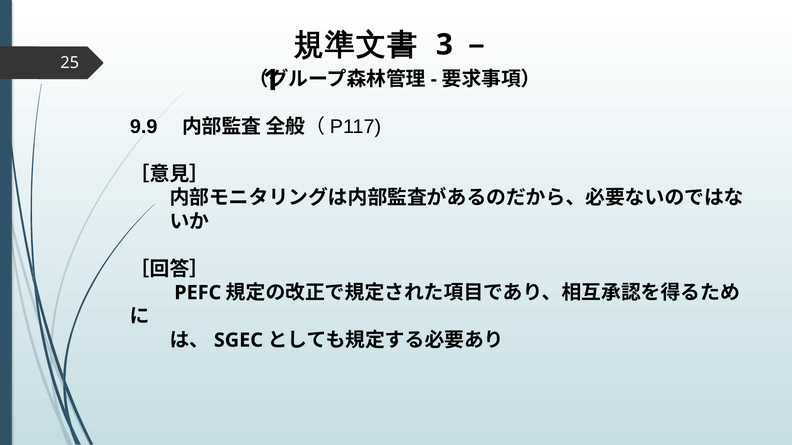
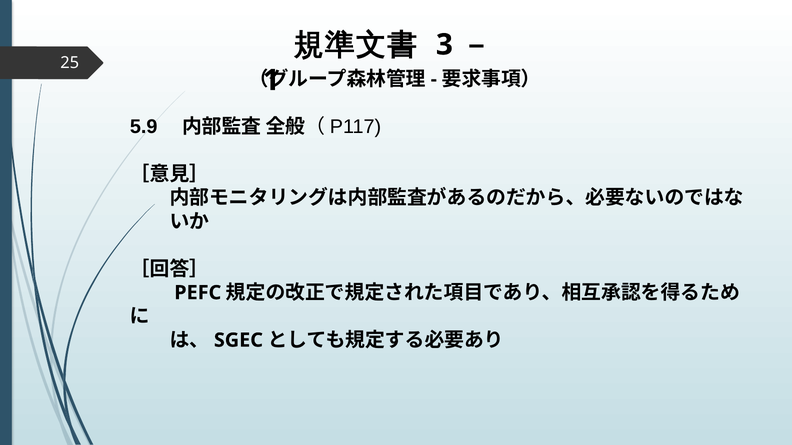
9.9: 9.9 -> 5.9 (144, 127)
